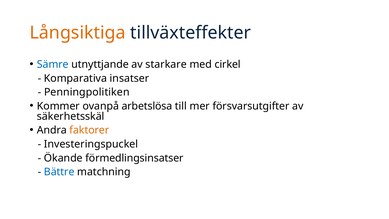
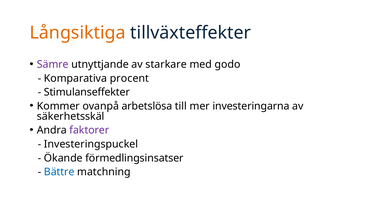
Sämre colour: blue -> purple (53, 64)
cirkel: cirkel -> godo (228, 64)
insatser: insatser -> procent (129, 78)
Penningpolitiken: Penningpolitiken -> Stimulanseffekter (87, 92)
försvarsutgifter: försvarsutgifter -> investeringarna (251, 106)
faktorer colour: orange -> purple (89, 130)
